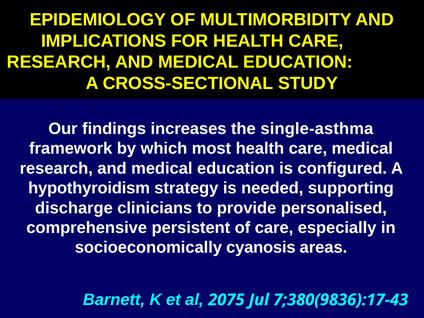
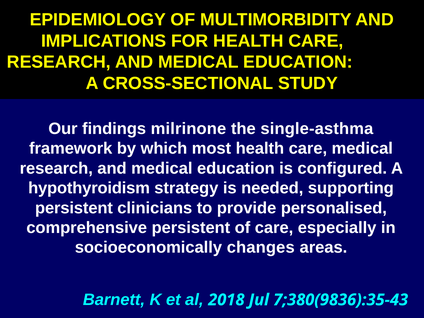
increases: increases -> milrinone (188, 129)
discharge: discharge -> persistent (74, 208)
cyanosis: cyanosis -> changes (261, 247)
2075: 2075 -> 2018 (226, 300)
7;380(9836):17-43: 7;380(9836):17-43 -> 7;380(9836):35-43 (341, 300)
